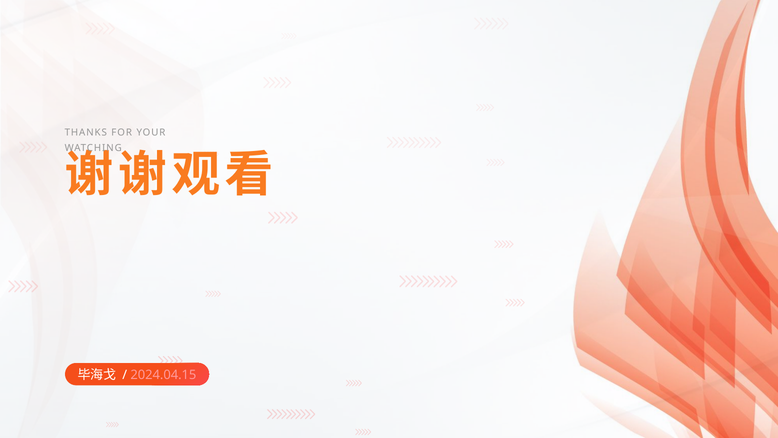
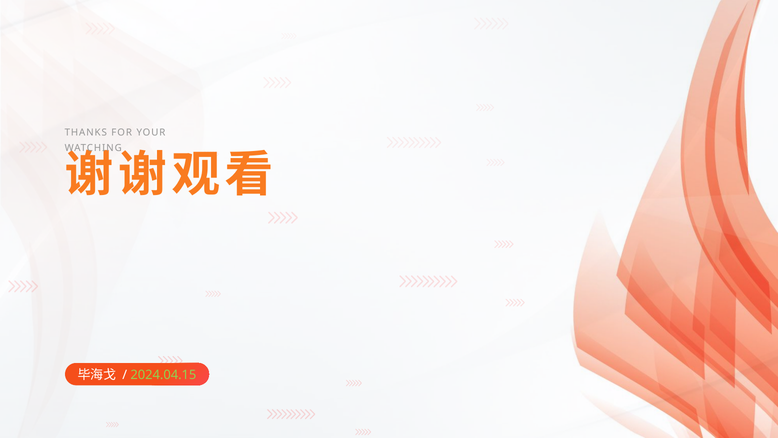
2024.04.15 colour: pink -> light green (163, 375)
